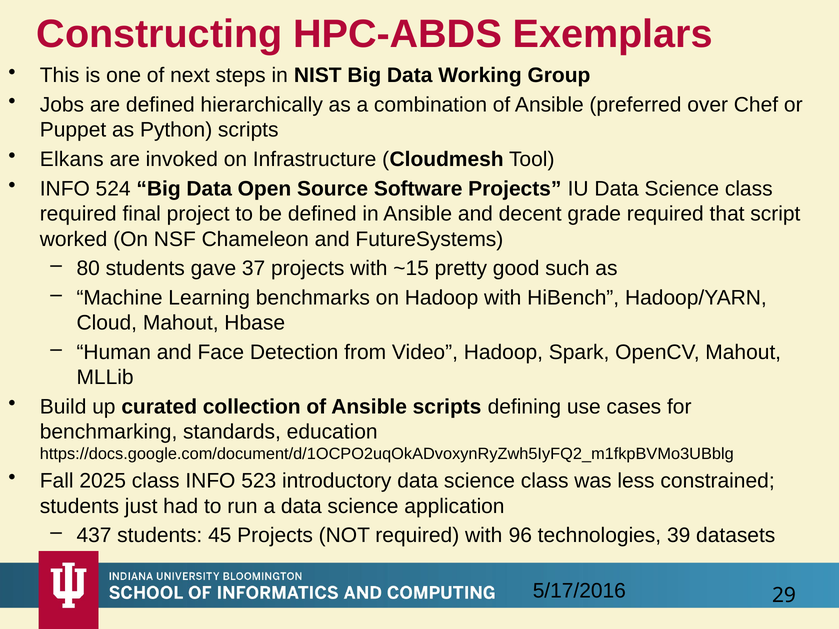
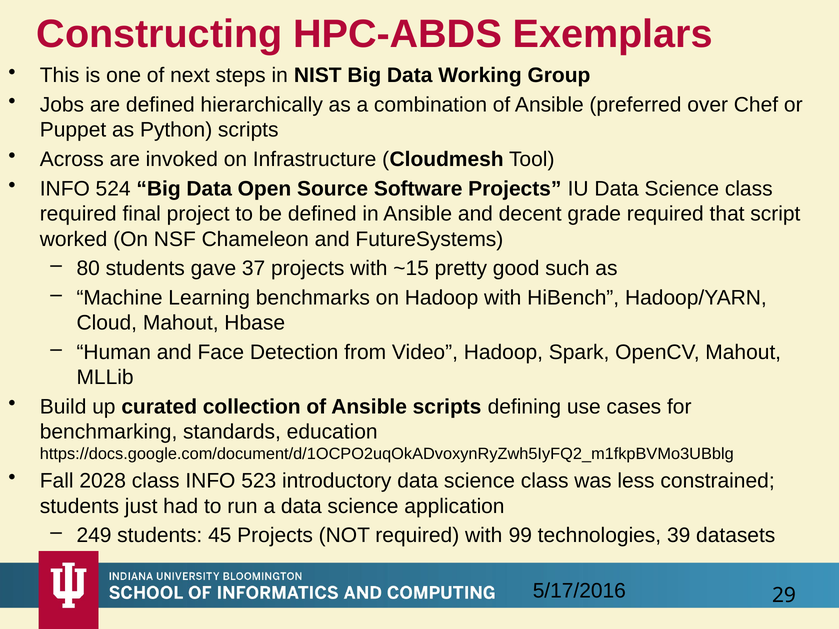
Elkans: Elkans -> Across (72, 159)
2025: 2025 -> 2028 (103, 481)
437: 437 -> 249 (94, 536)
96: 96 -> 99 (520, 536)
